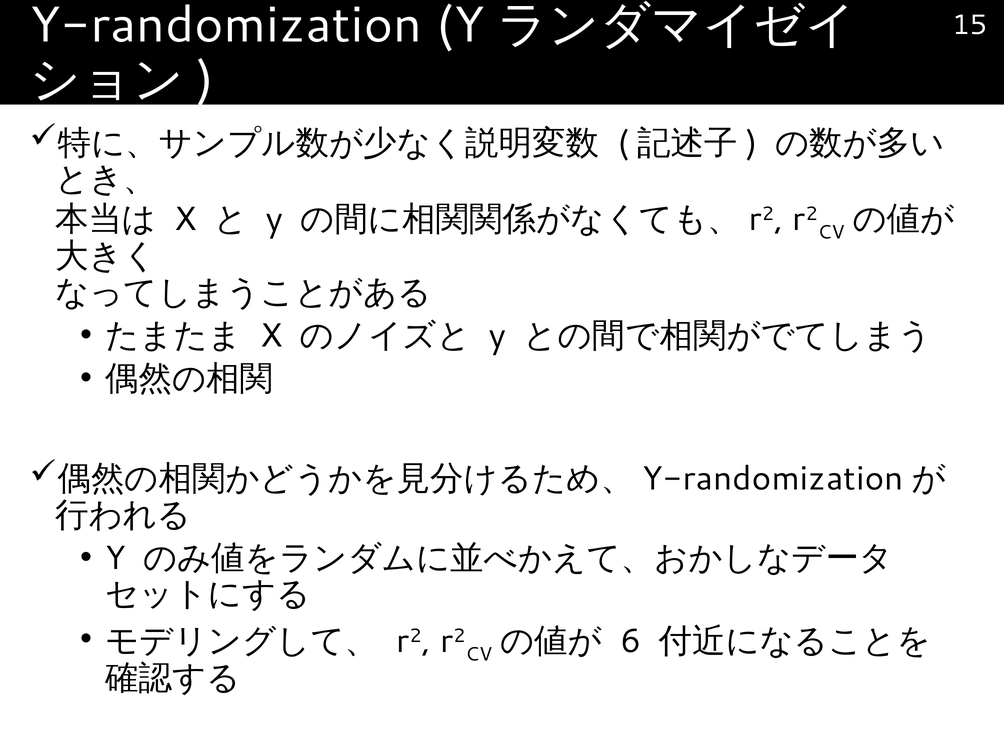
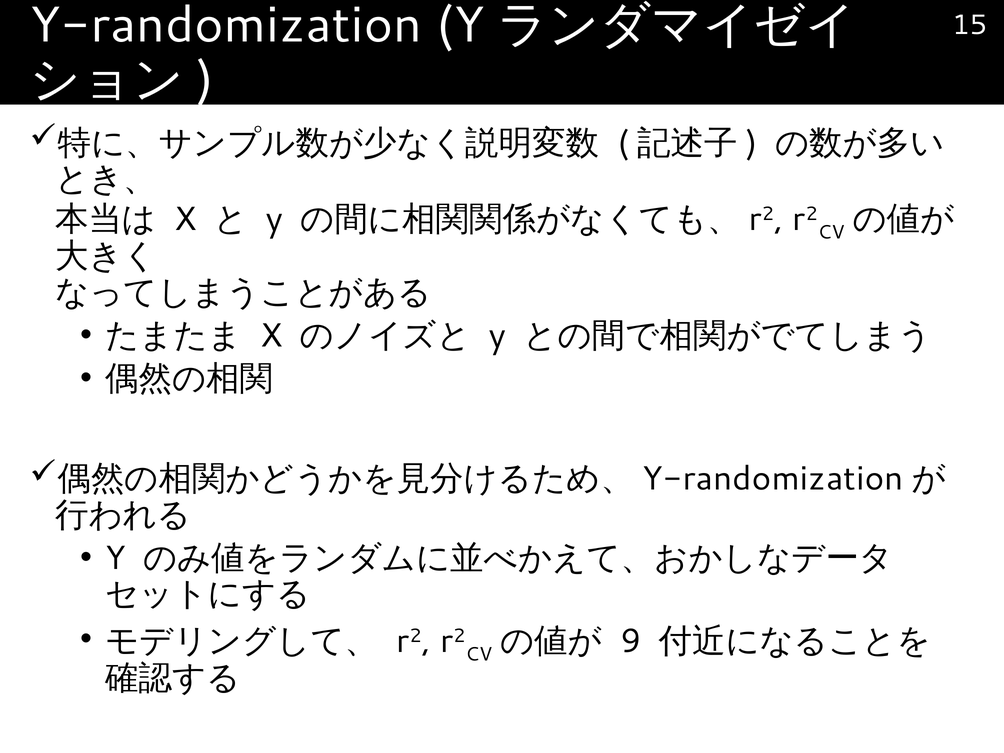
6: 6 -> 9 (631, 641)
